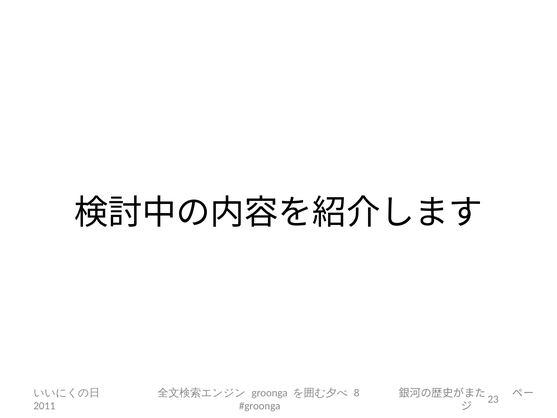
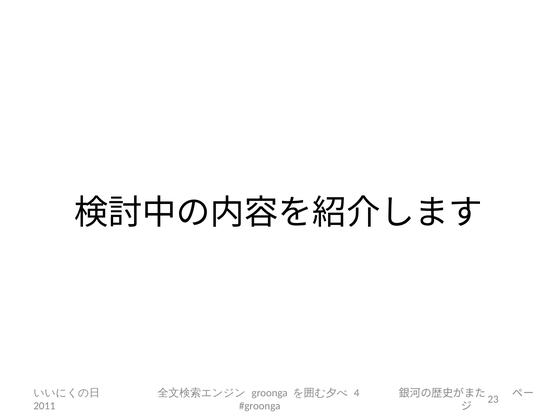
8: 8 -> 4 (357, 393)
